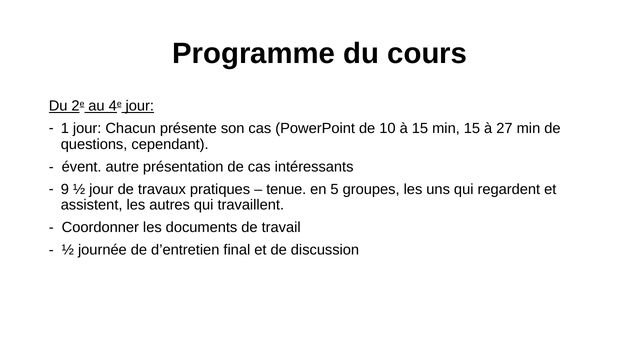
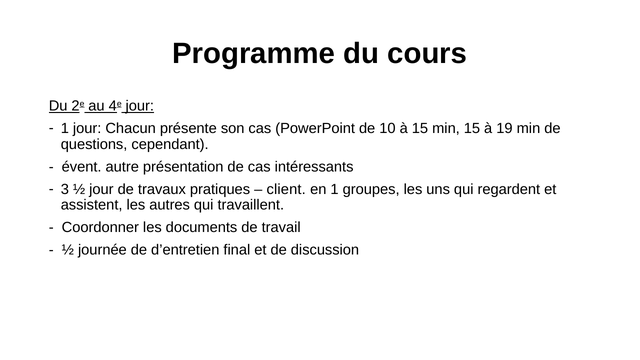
27: 27 -> 19 (504, 129)
9: 9 -> 3 (65, 189)
tenue: tenue -> client (286, 189)
en 5: 5 -> 1 (335, 189)
